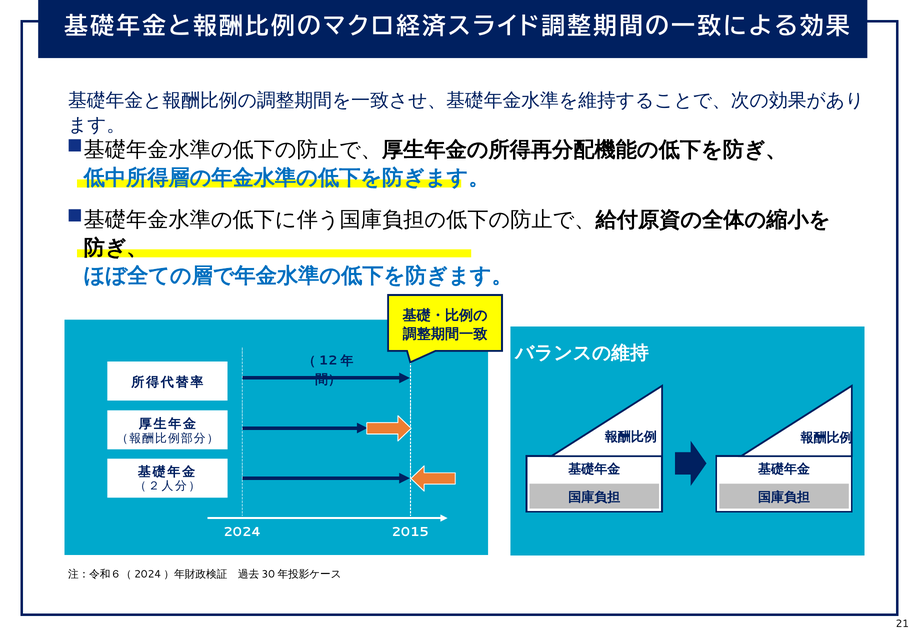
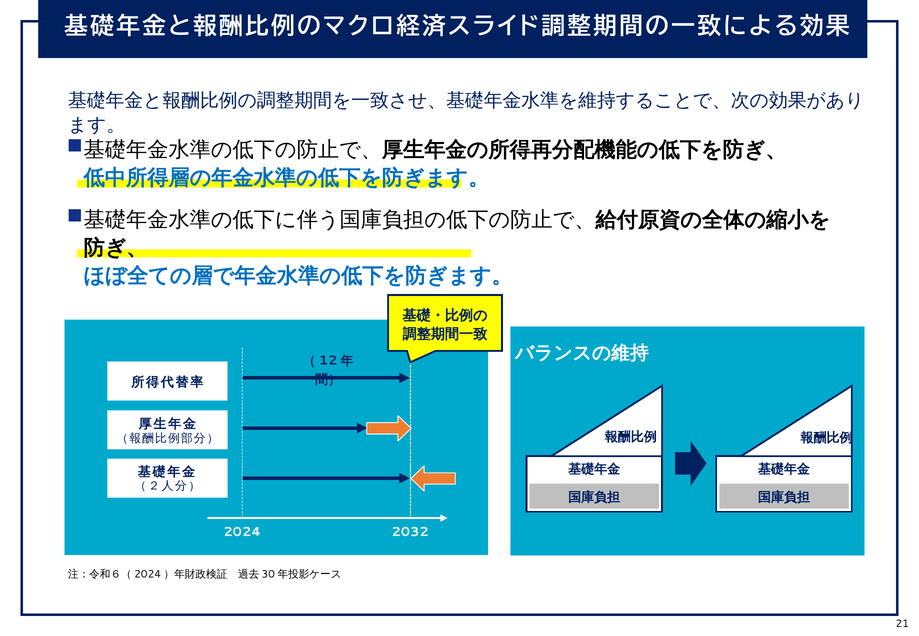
2015: 2015 -> 2032 (410, 532)
